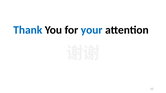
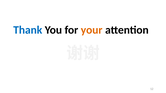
your colour: blue -> orange (92, 30)
